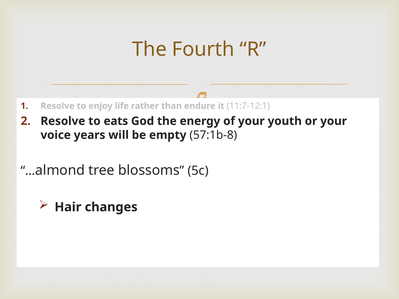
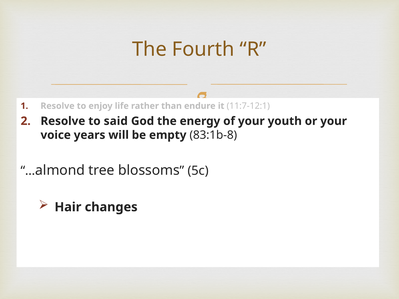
eats: eats -> said (116, 121)
57:1b-8: 57:1b-8 -> 83:1b-8 (213, 135)
